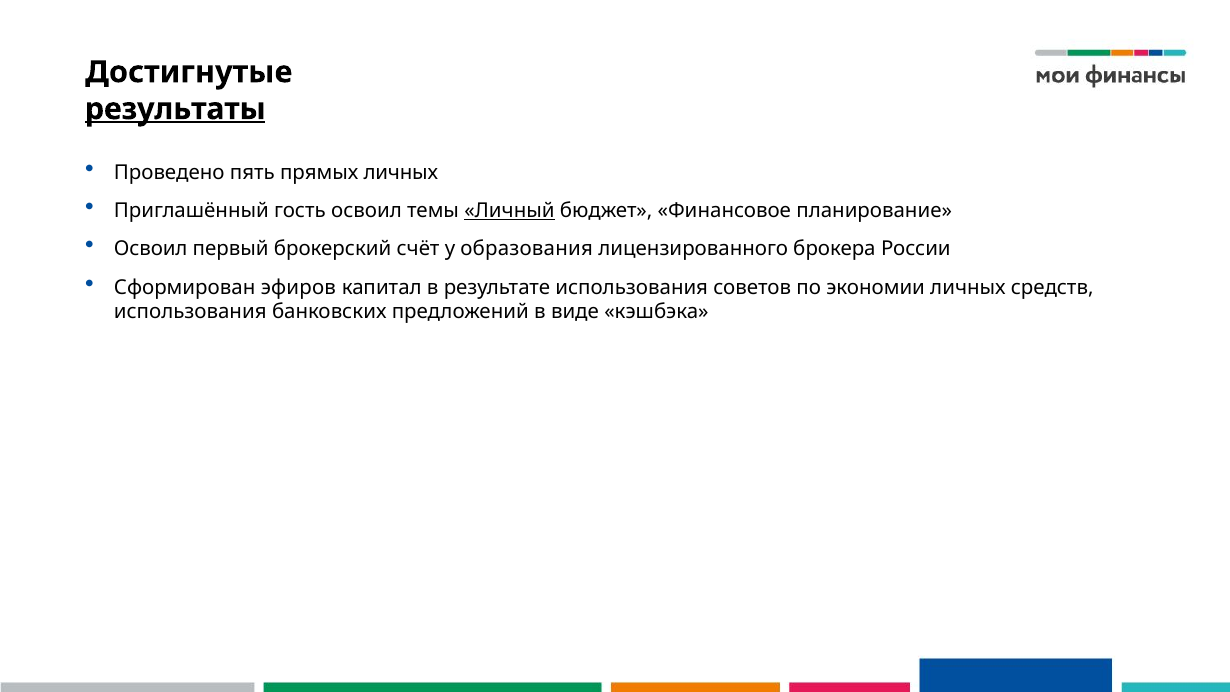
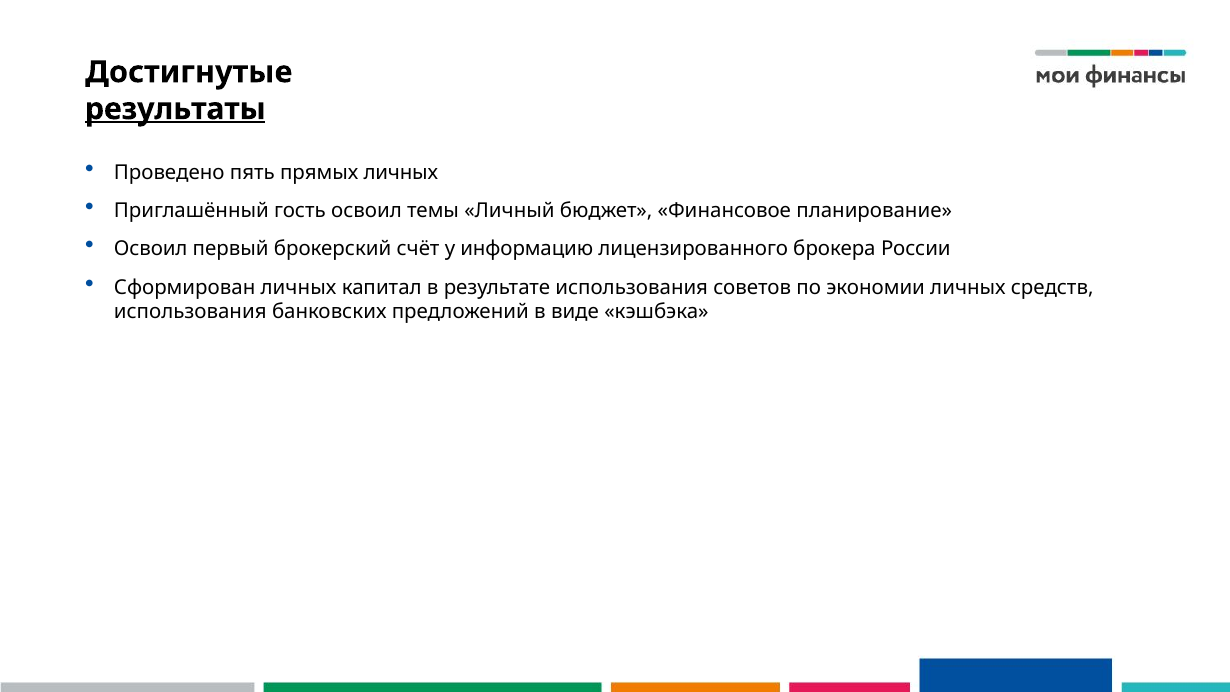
Личный underline: present -> none (509, 211)
образования: образования -> информацию (527, 249)
Сформирован эфиров: эфиров -> личных (298, 287)
